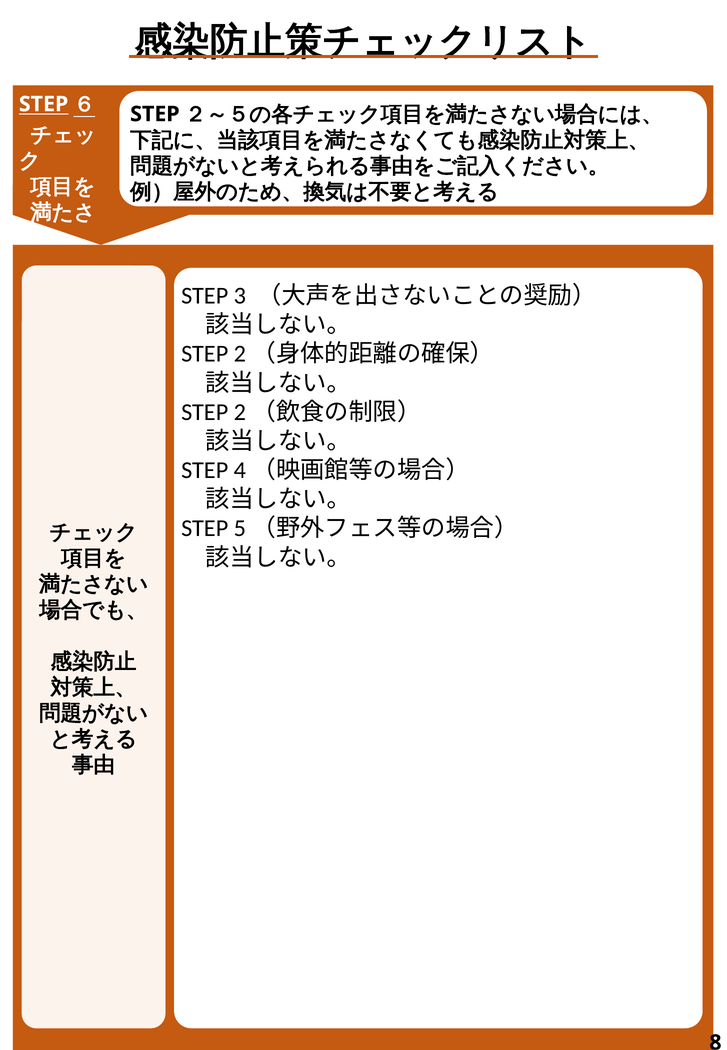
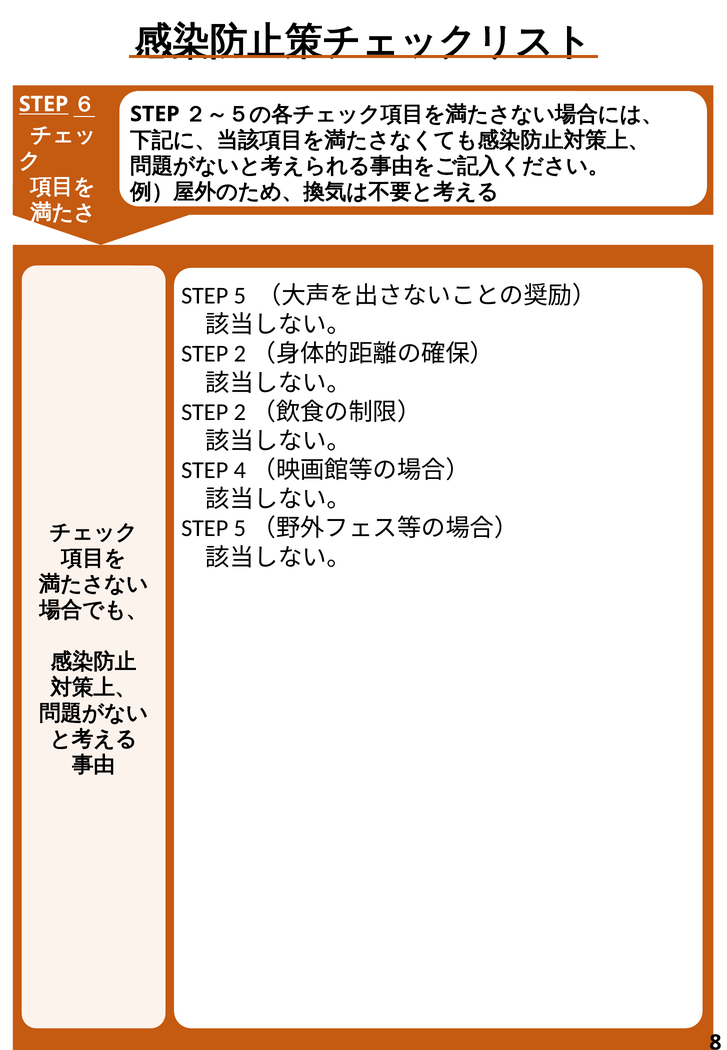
3: 3 -> 5 (240, 296)
